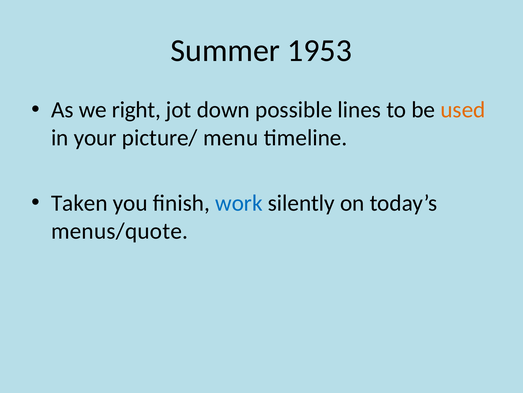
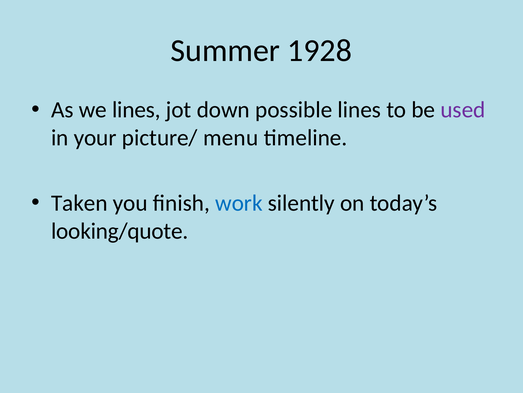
1953: 1953 -> 1928 (320, 51)
we right: right -> lines (136, 110)
used colour: orange -> purple (463, 110)
menus/quote: menus/quote -> looking/quote (120, 231)
